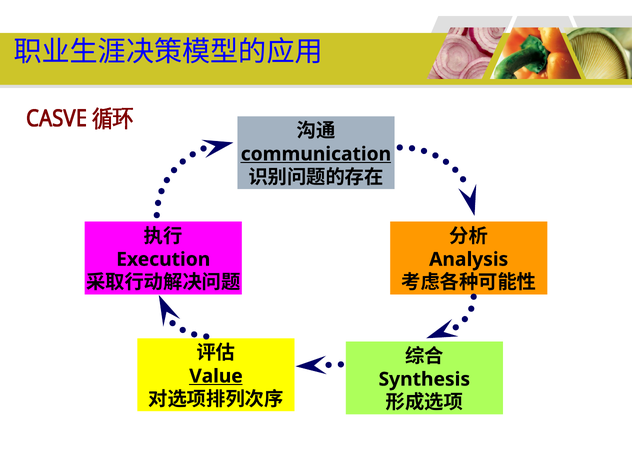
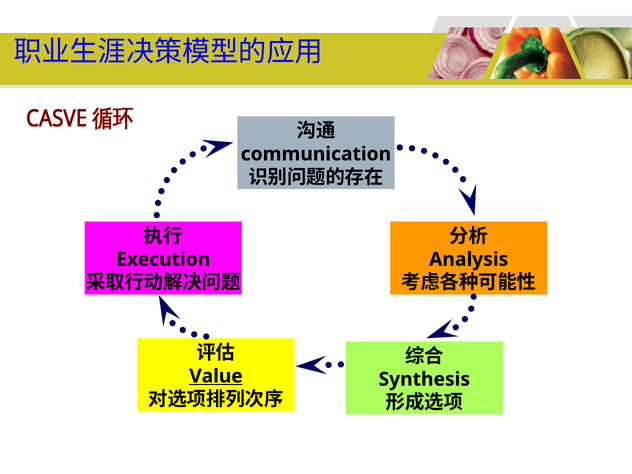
communication underline: present -> none (316, 154)
